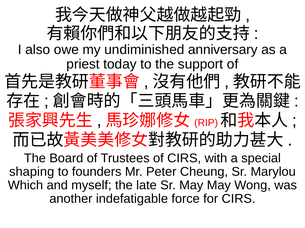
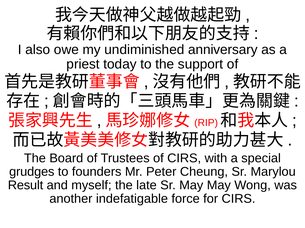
shaping: shaping -> grudges (32, 172)
Which: Which -> Result (26, 186)
